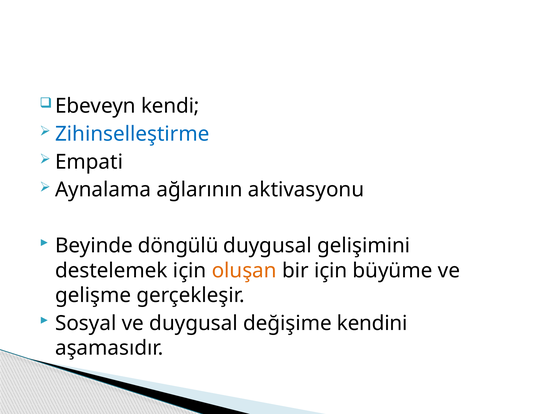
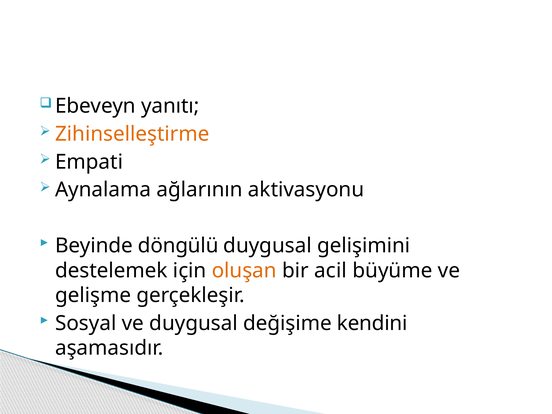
kendi: kendi -> yanıtı (170, 106)
Zihinselleştirme colour: blue -> orange (132, 134)
bir için: için -> acil (331, 271)
